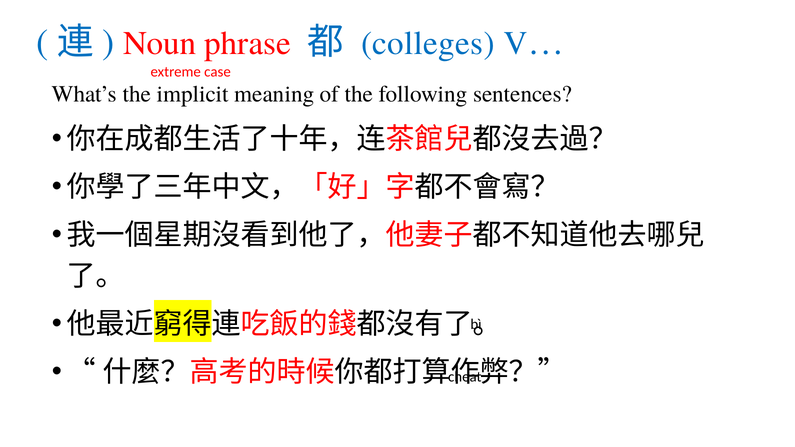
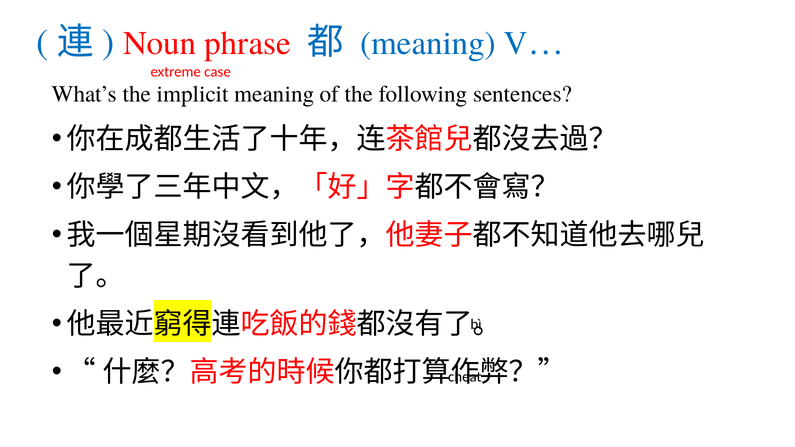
colleges: colleges -> meaning (428, 43)
